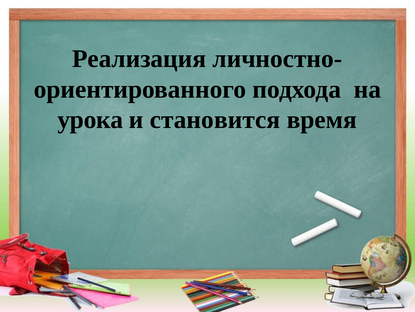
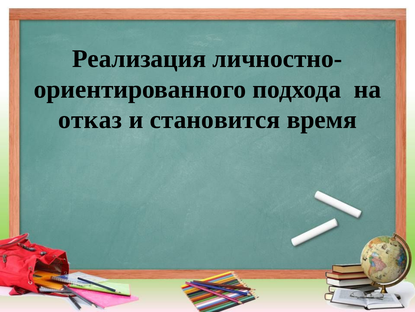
урока: урока -> отказ (90, 119)
